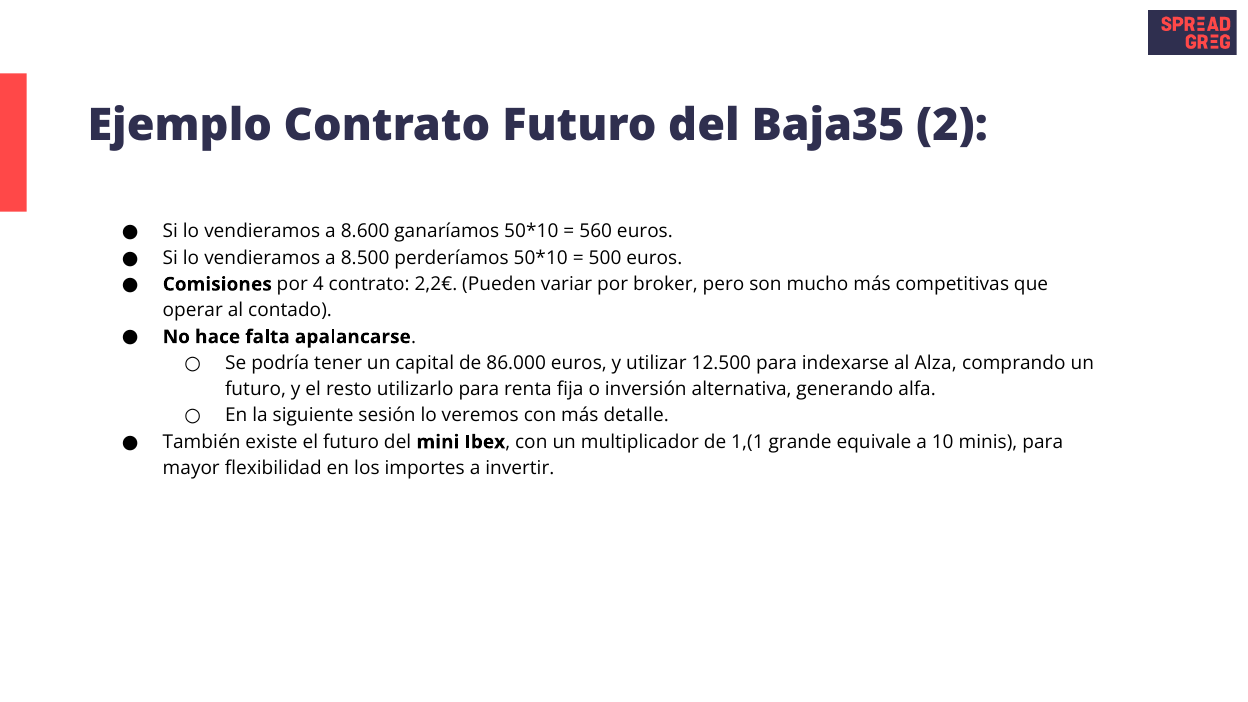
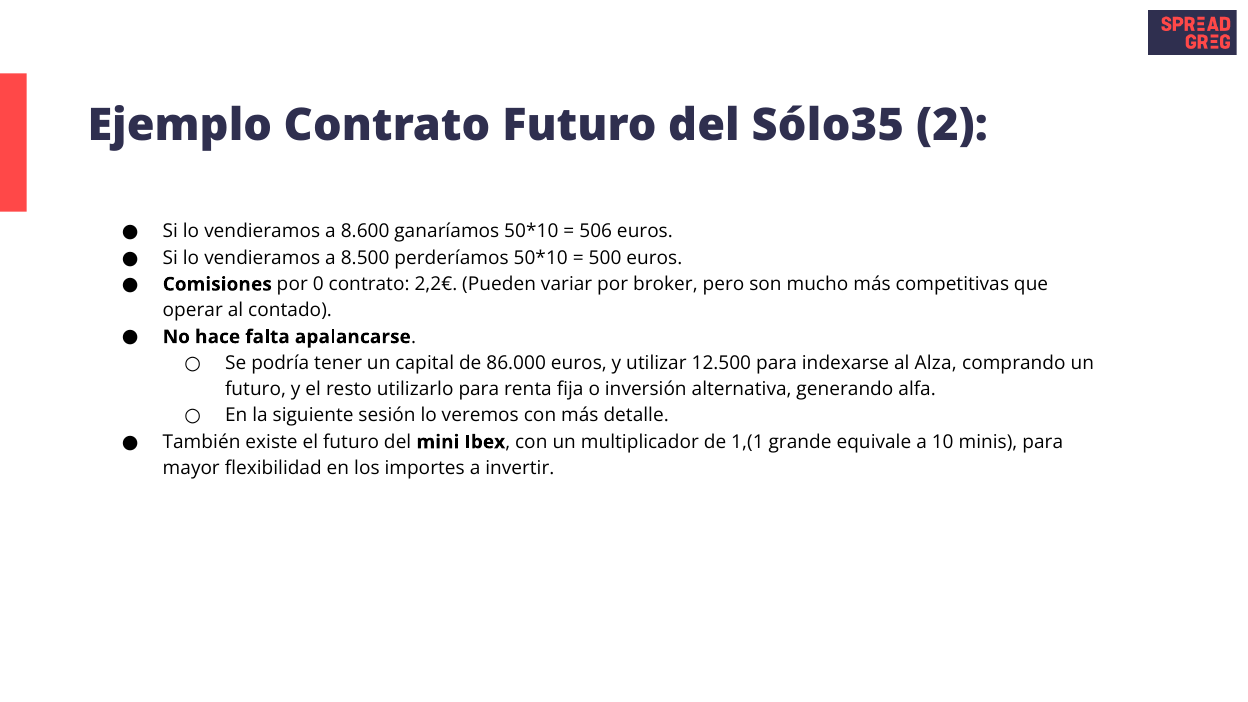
Baja35: Baja35 -> Sólo35 (828, 125)
560: 560 -> 506 (596, 232)
4: 4 -> 0 (318, 284)
